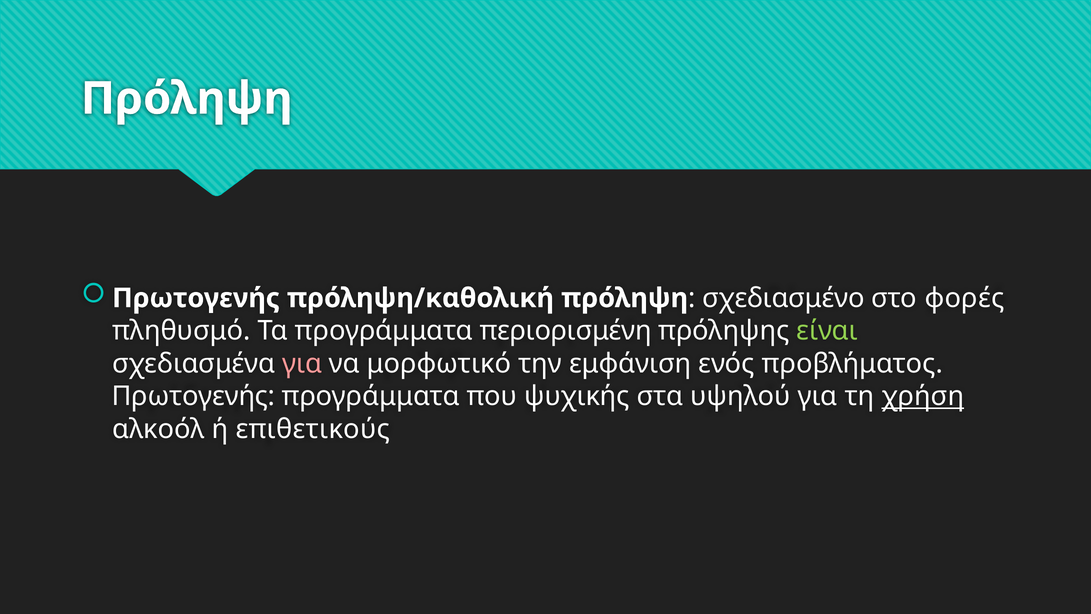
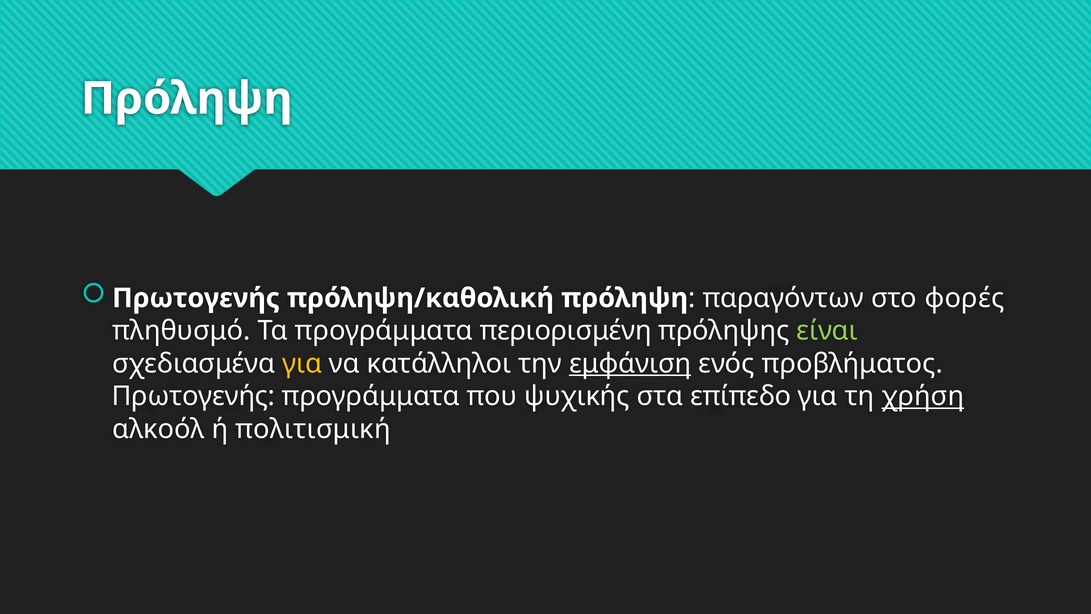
σχεδιασμένο: σχεδιασμένο -> παραγόντων (783, 298)
για colour: pink -> yellow (302, 363)
μορφωτικό: μορφωτικό -> κατάλληλοι (439, 363)
εμφάνιση underline: none -> present (630, 363)
υψηλού: υψηλού -> επίπεδο (741, 396)
επιθετικούς: επιθετικούς -> πολιτισμική (313, 429)
